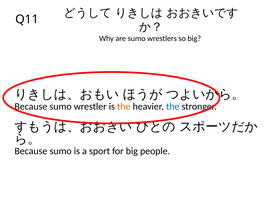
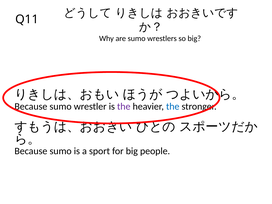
the colour: orange -> purple (124, 106)
